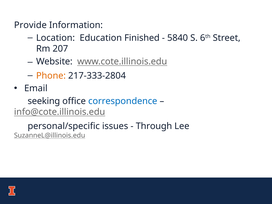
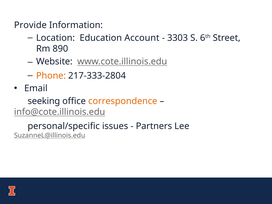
Finished: Finished -> Account (142, 38)
5840: 5840 -> 3303 (178, 38)
207: 207 -> 890 (60, 49)
correspondence colour: blue -> orange (123, 101)
Through: Through -> Partners (154, 126)
